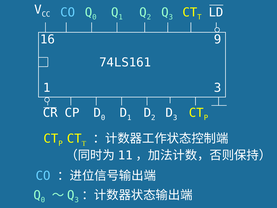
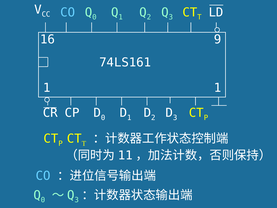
1 3: 3 -> 1 (218, 88)
